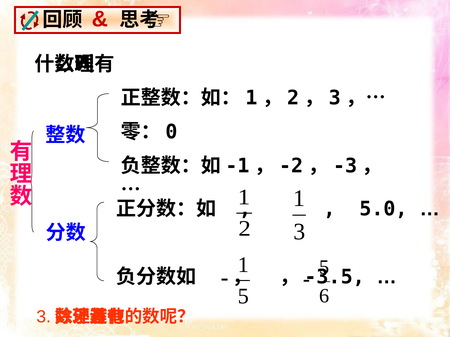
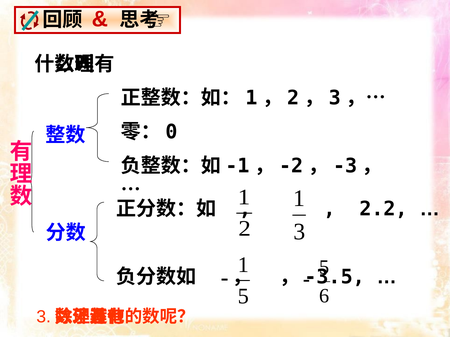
5.0: 5.0 -> 2.2 (384, 209)
